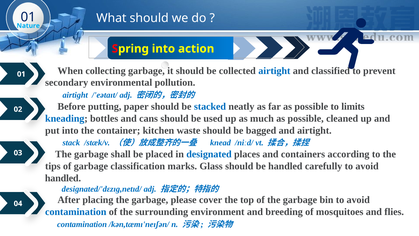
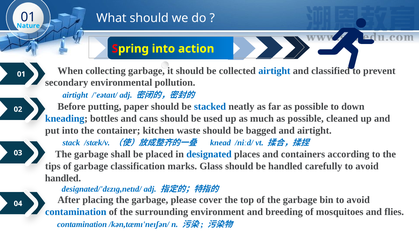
limits: limits -> down (353, 106)
